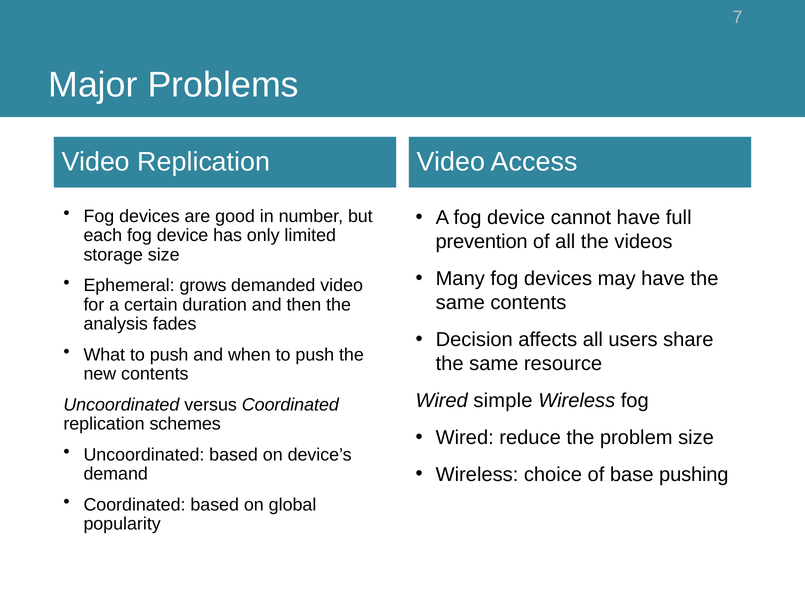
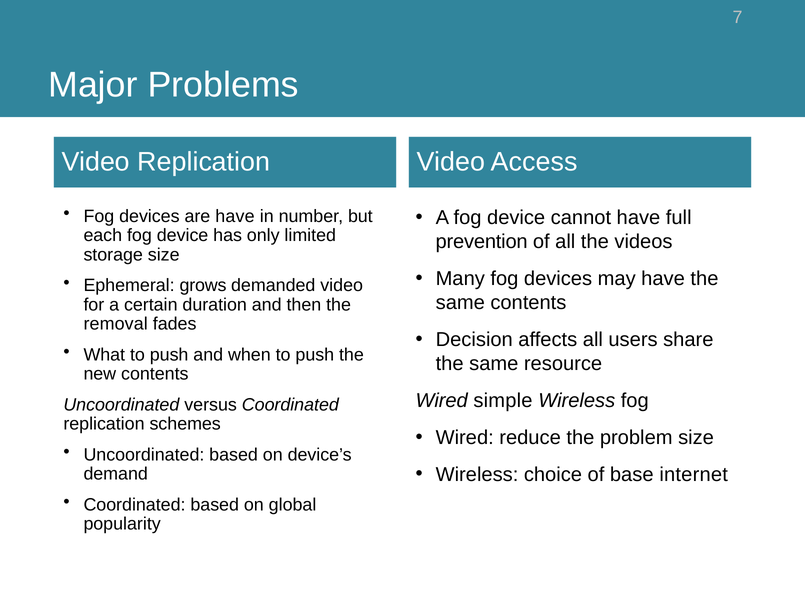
are good: good -> have (235, 216)
analysis: analysis -> removal (116, 324)
pushing: pushing -> internet (694, 475)
